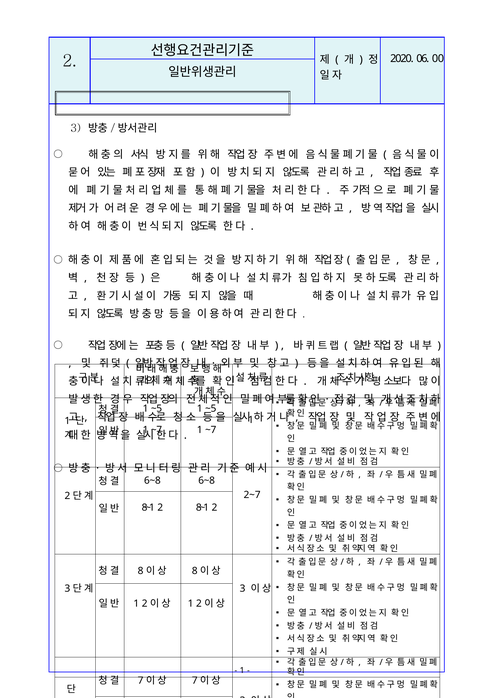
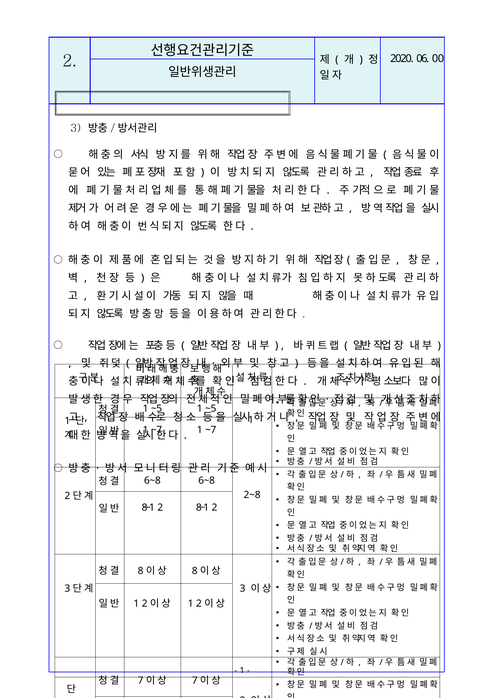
2~7: 2~7 -> 2~8 (252, 495)
